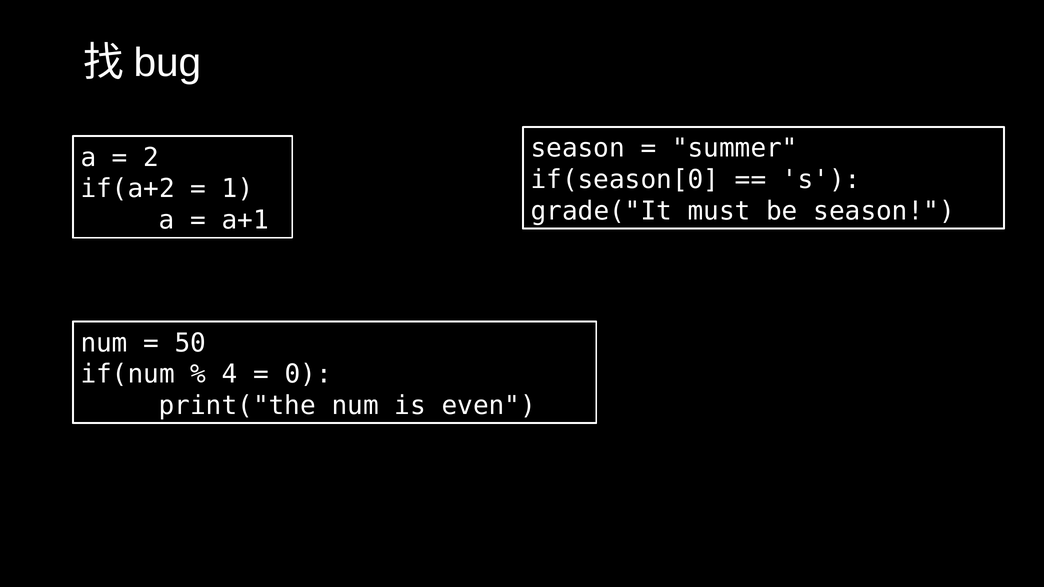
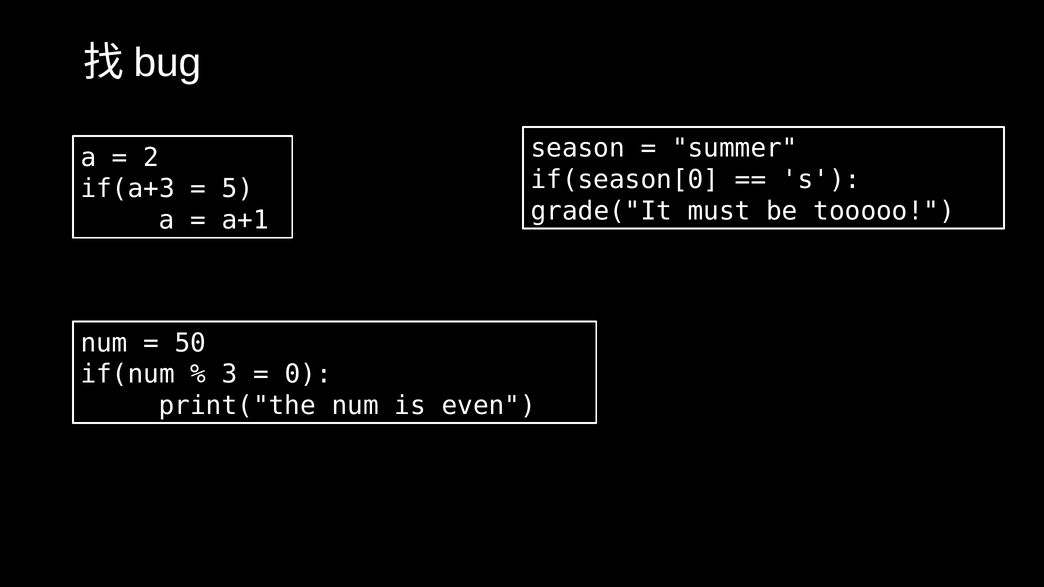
if(a+2: if(a+2 -> if(a+3 (128, 189)
1: 1 -> 5 (238, 189)
be season: season -> tooooo (884, 211)
4: 4 -> 3 (230, 374)
